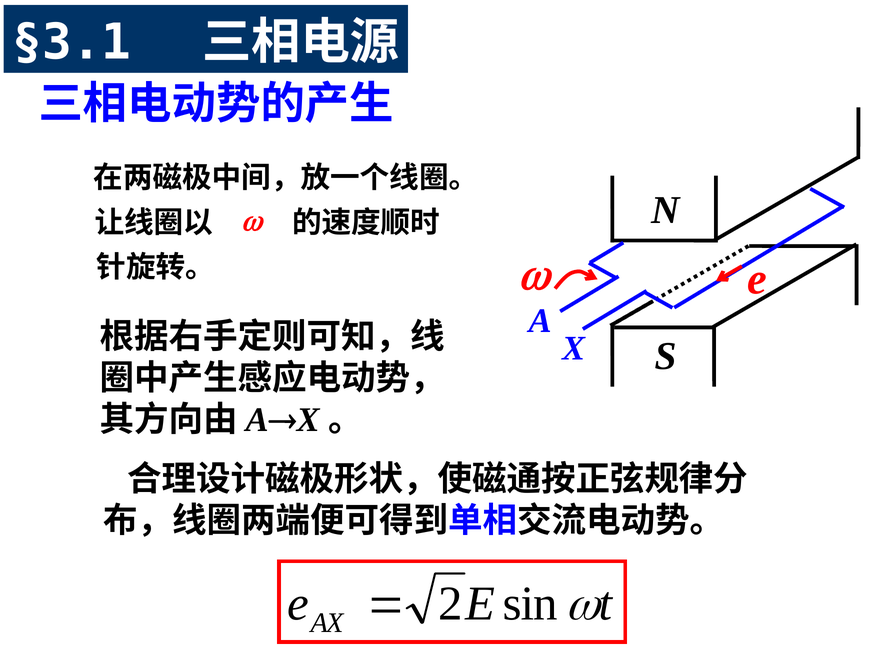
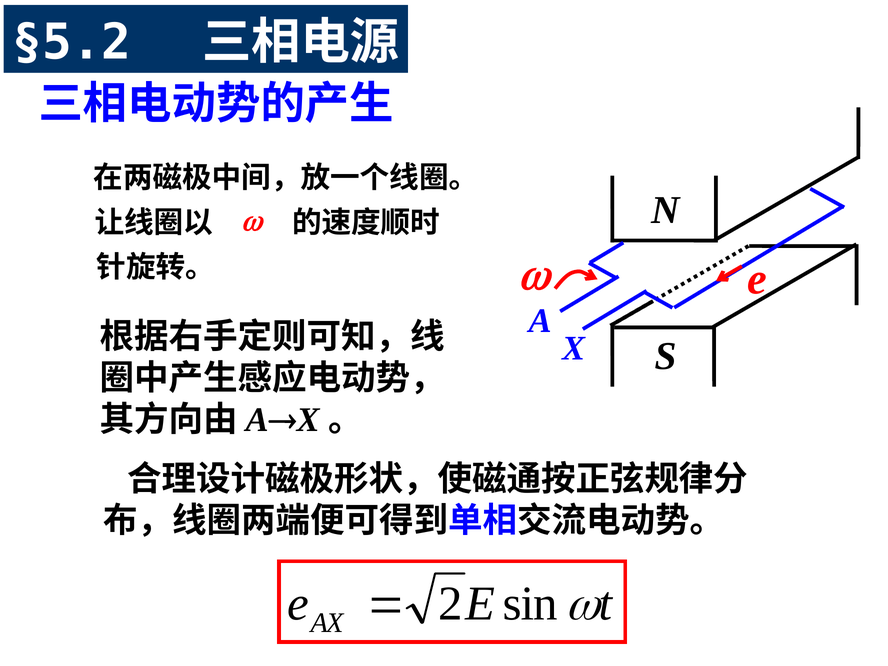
§3.1: §3.1 -> §5.2 (72, 42)
